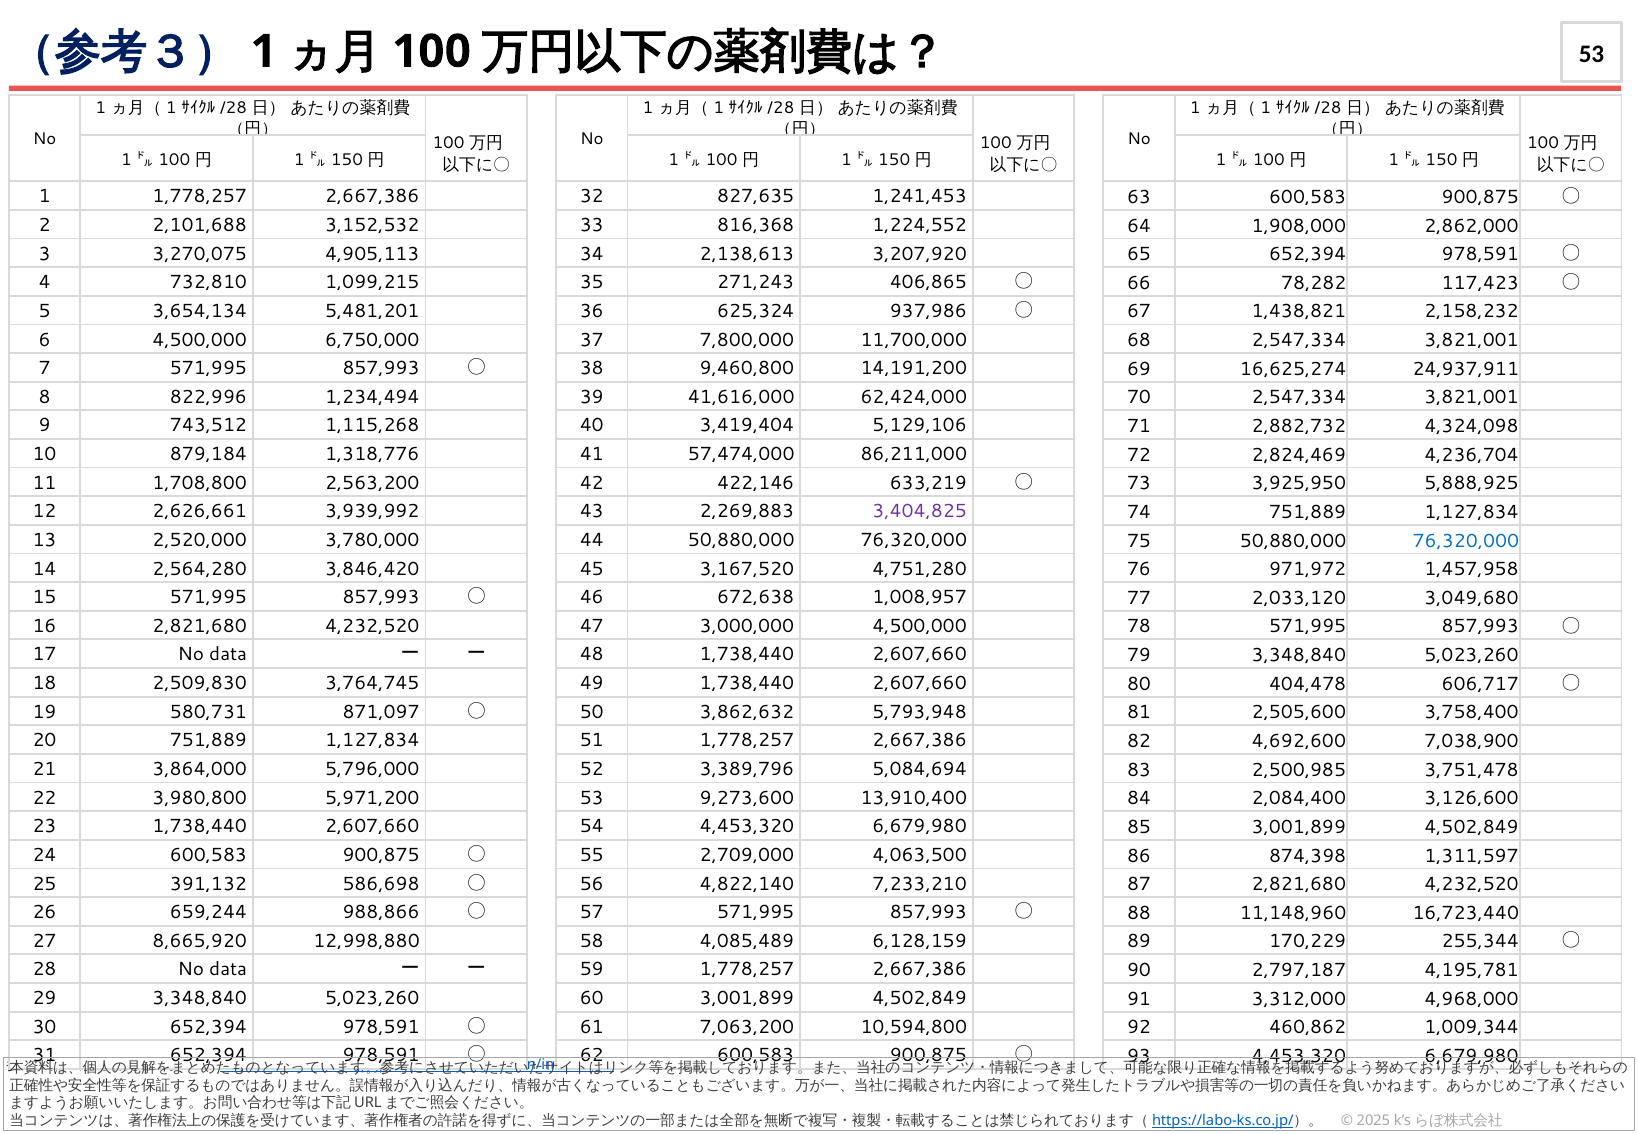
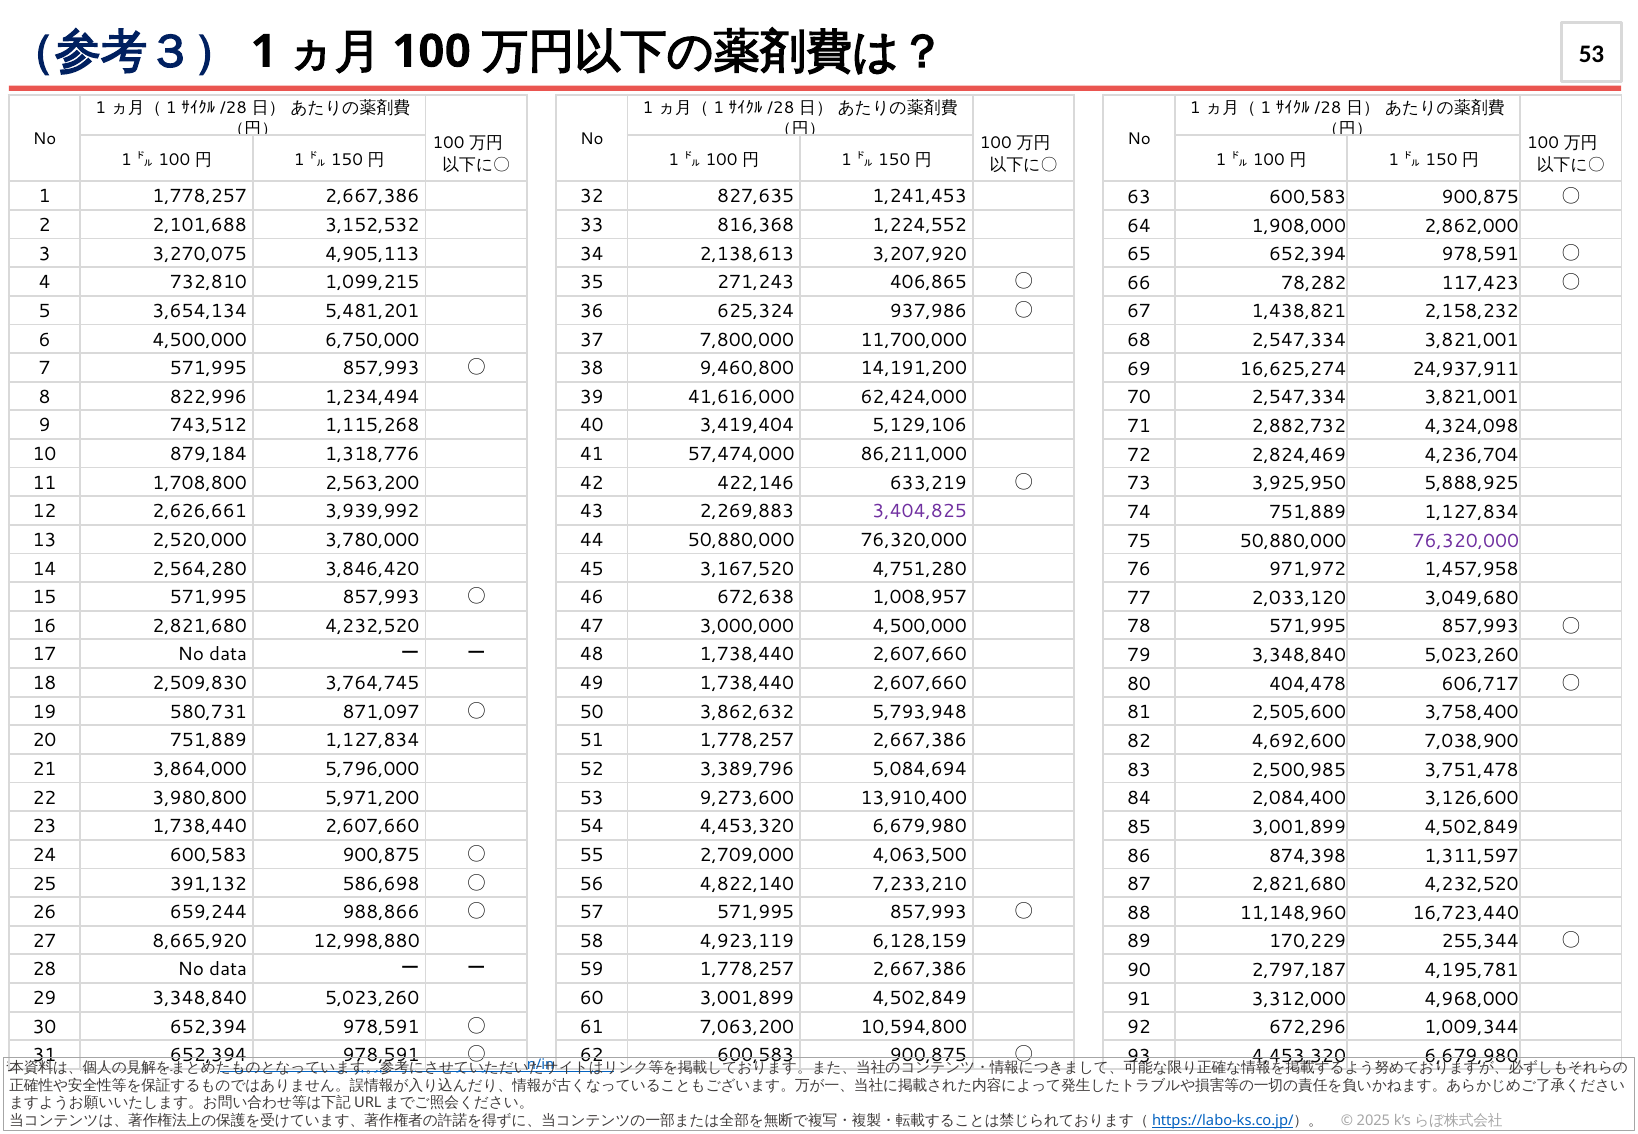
76,320,000 colour: blue -> purple (1466, 541)
4,085,489: 4,085,489 -> 4,923,119 (747, 941)
460,862: 460,862 -> 672,296 (1308, 1028)
